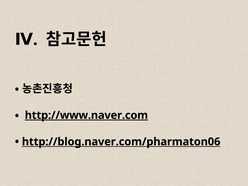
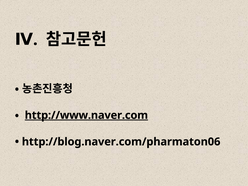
http://blog.naver.com/pharmaton06 underline: present -> none (121, 142)
